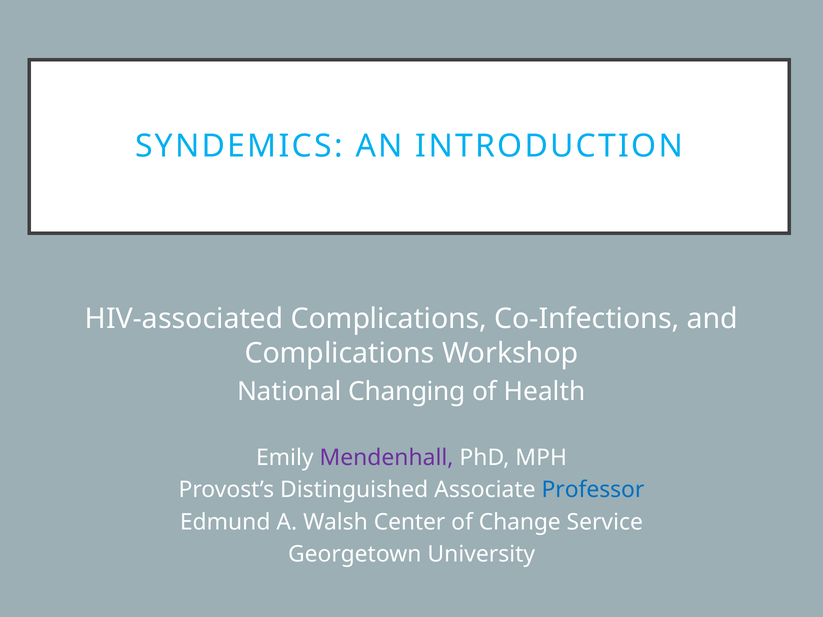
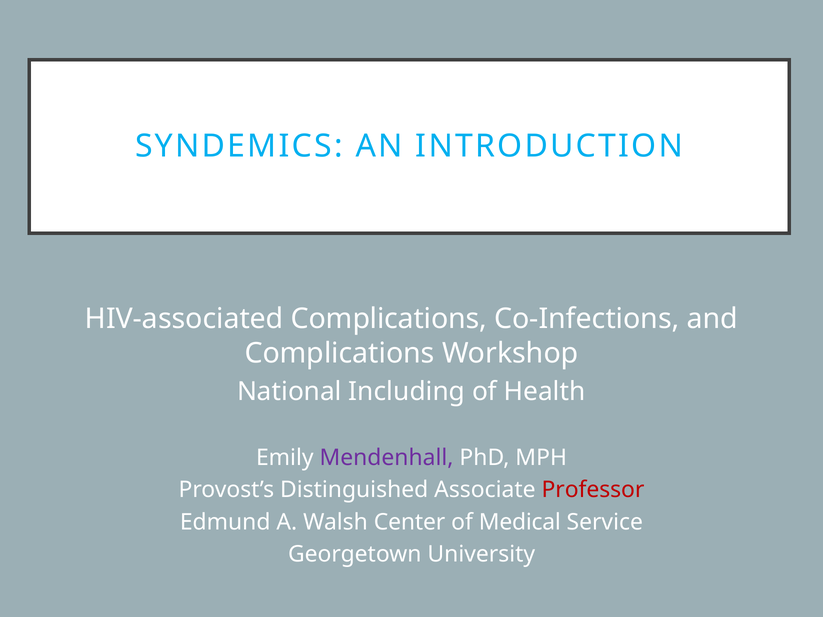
Changing: Changing -> Including (407, 392)
Professor colour: blue -> red (593, 490)
Change: Change -> Medical (520, 522)
